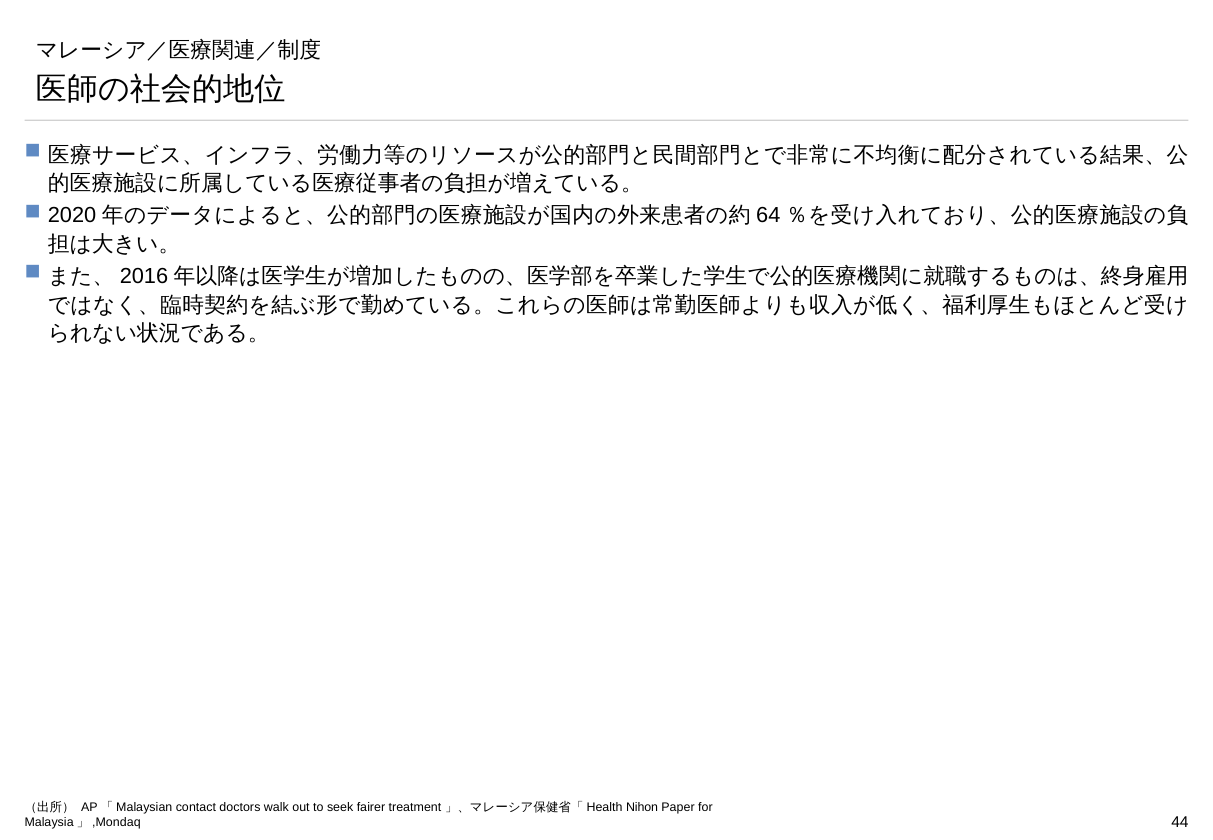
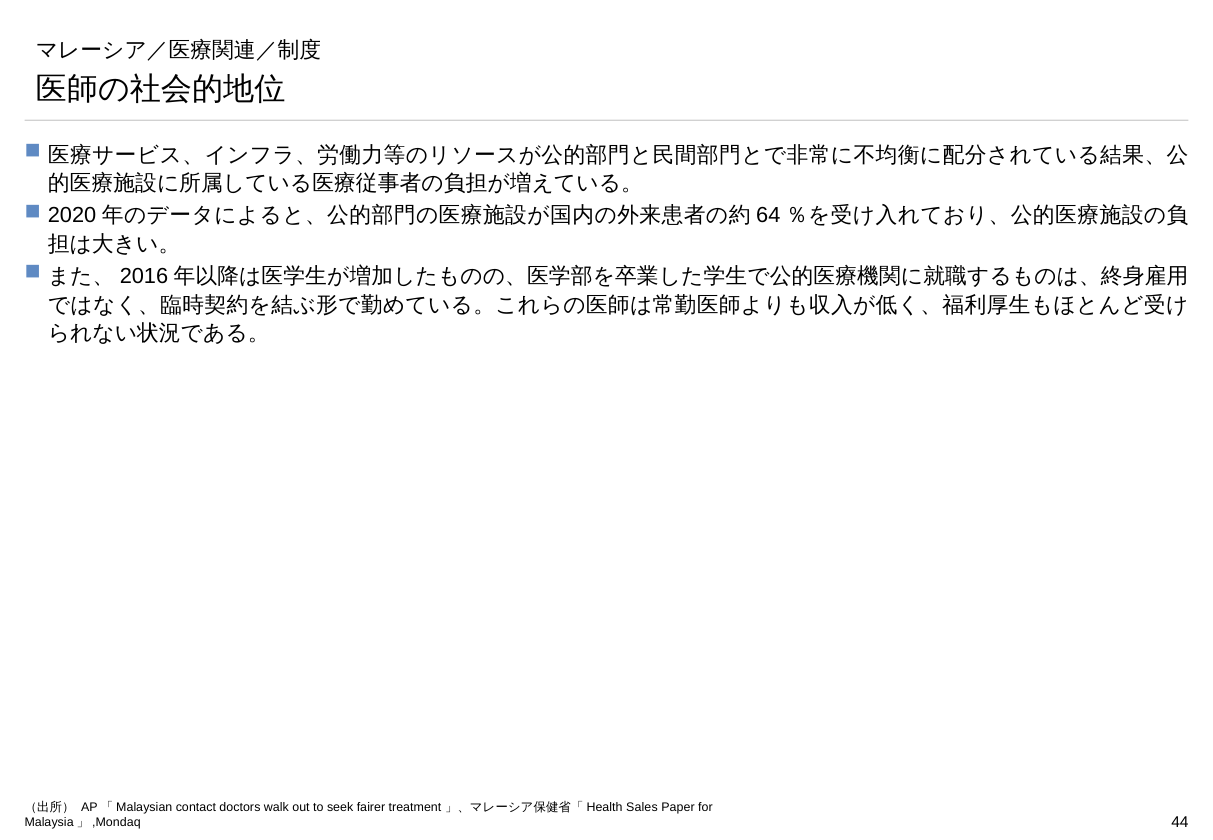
Nihon: Nihon -> Sales (642, 807)
